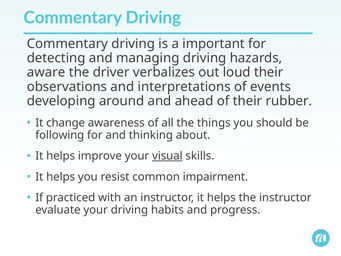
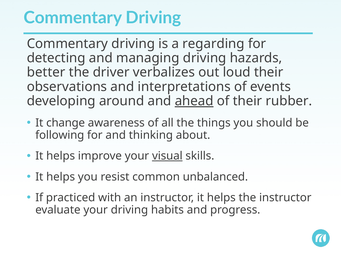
important: important -> regarding (214, 44)
aware: aware -> better (46, 72)
ahead underline: none -> present (194, 101)
impairment: impairment -> unbalanced (215, 177)
